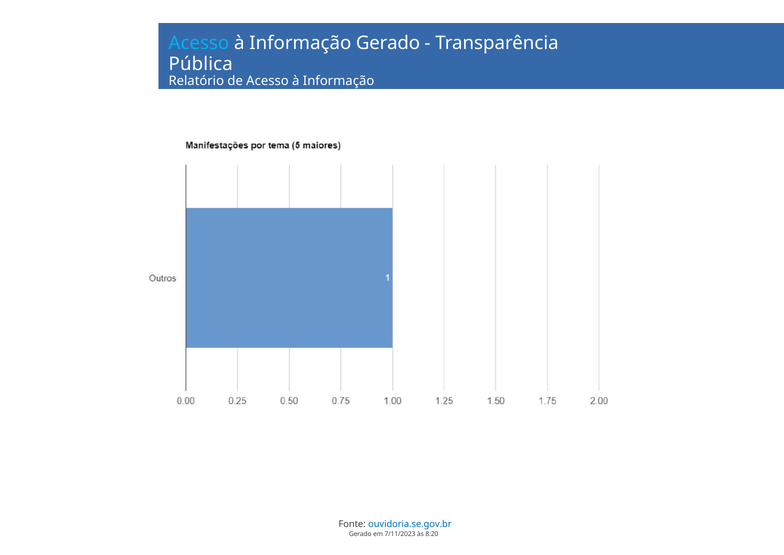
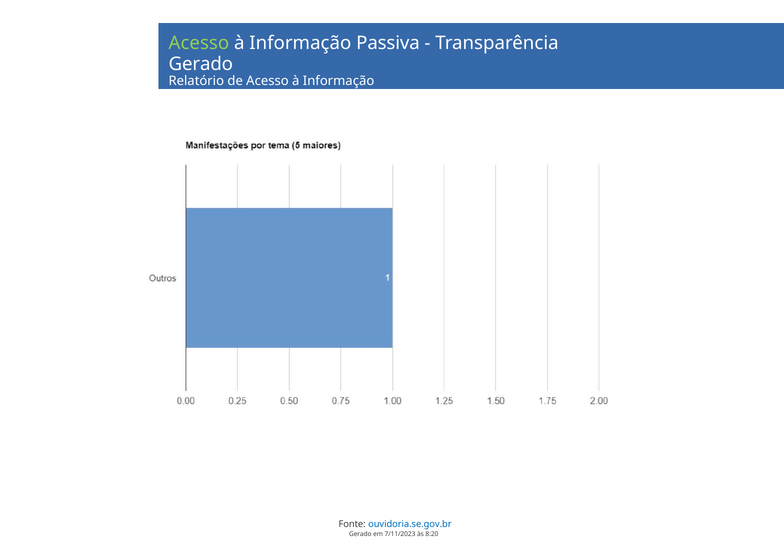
Acesso colour: light blue -> light green (199, 43)
Informação Gerado: Gerado -> Passiva (388, 43)
Pública: Pública -> Gerado (201, 64)
